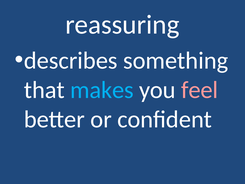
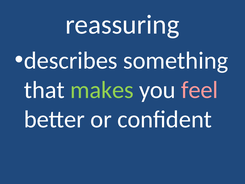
makes colour: light blue -> light green (102, 90)
